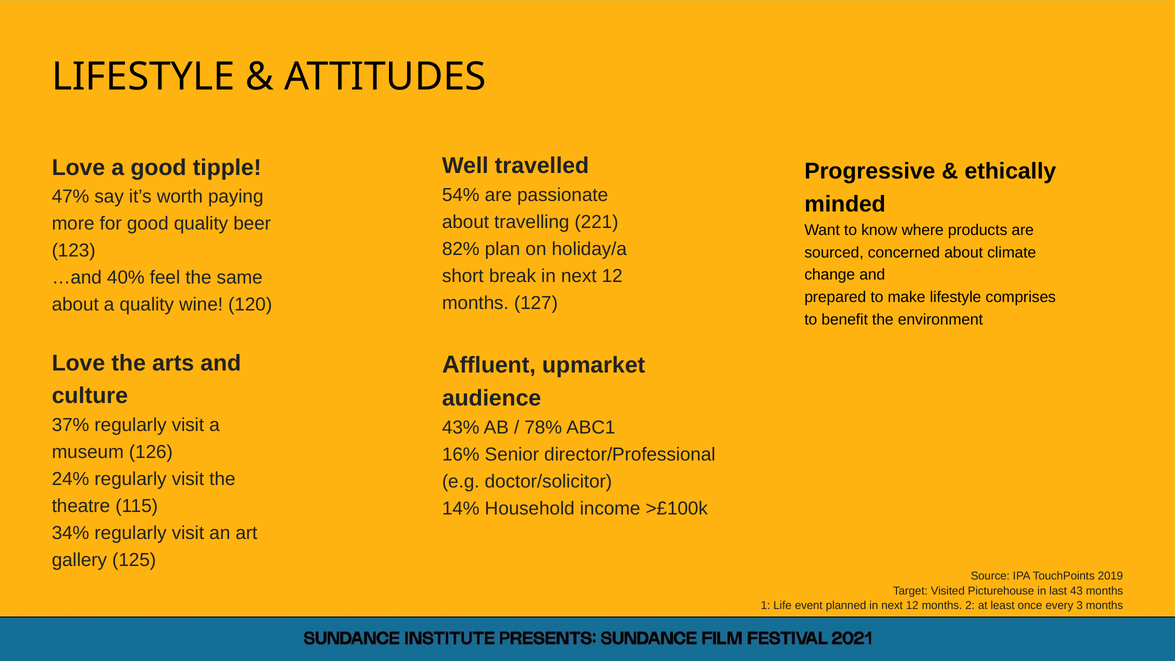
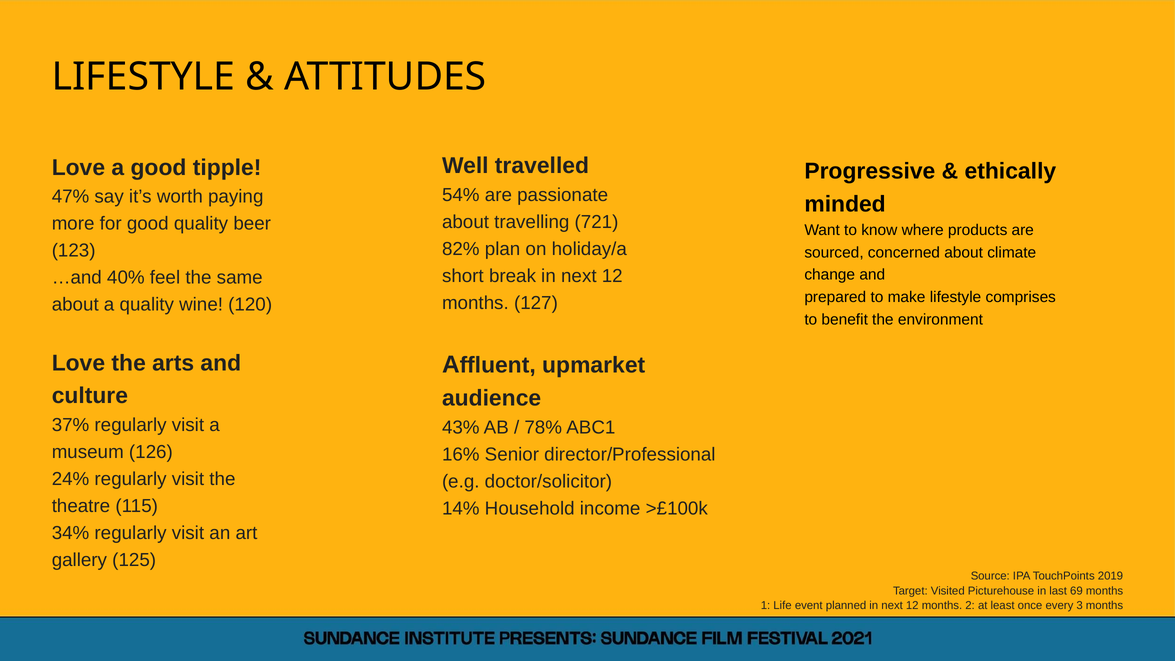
221: 221 -> 721 (597, 222)
43: 43 -> 69 (1076, 591)
